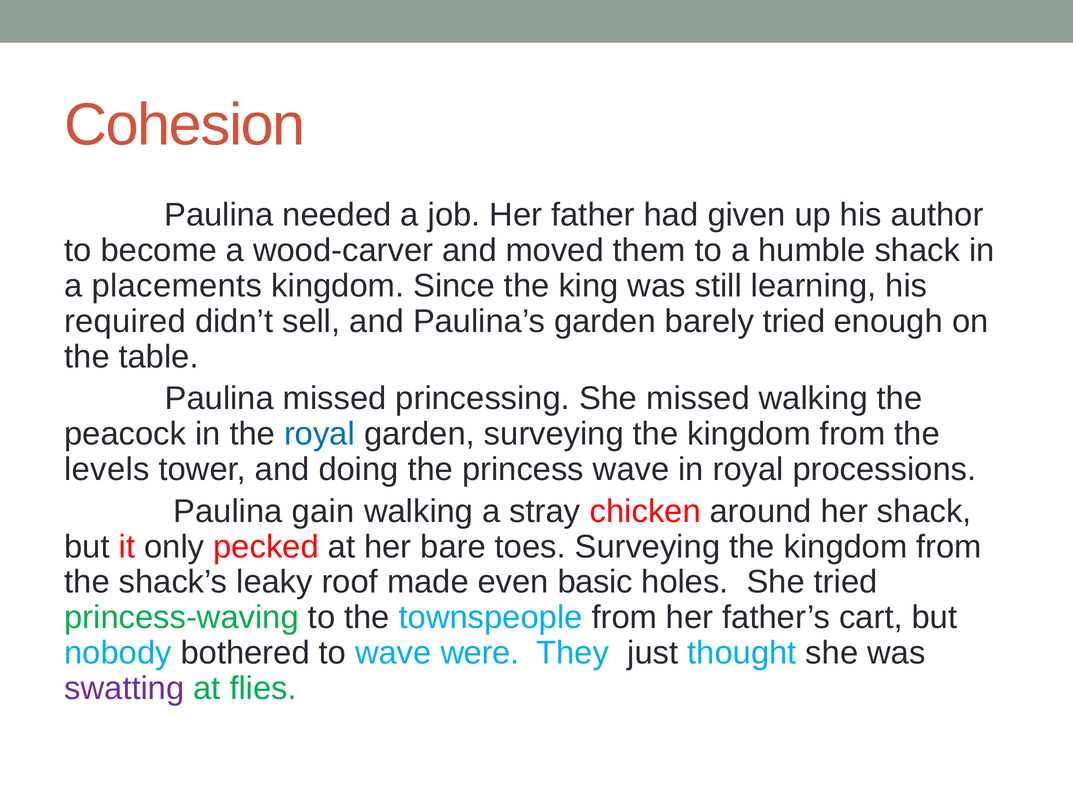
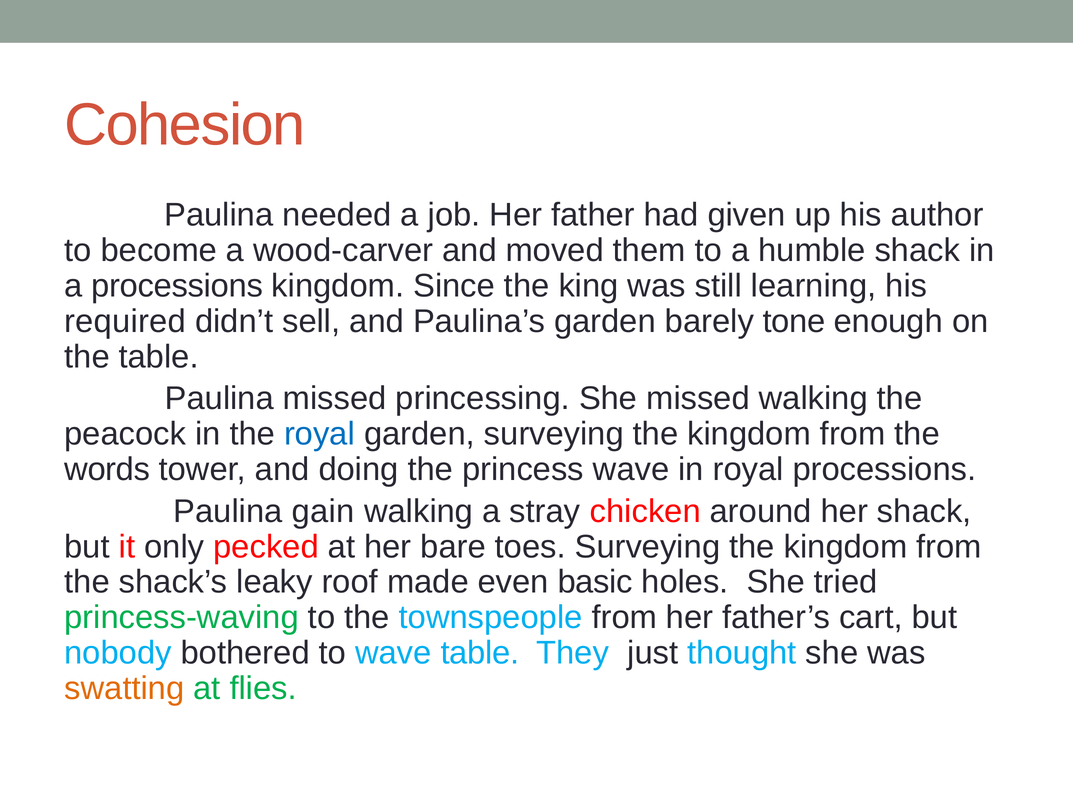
a placements: placements -> processions (177, 286)
barely tried: tried -> tone (794, 321)
levels: levels -> words (107, 469)
wave were: were -> table (480, 653)
swatting colour: purple -> orange (124, 688)
